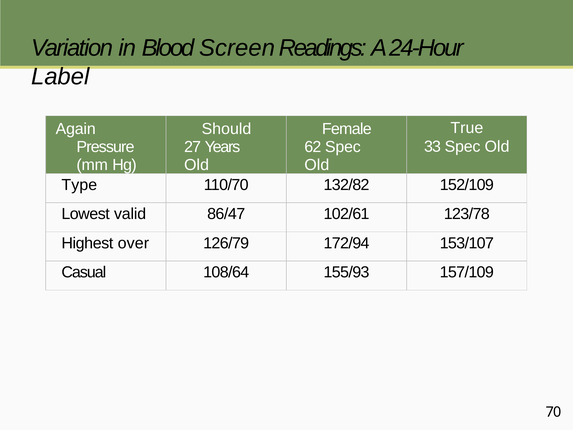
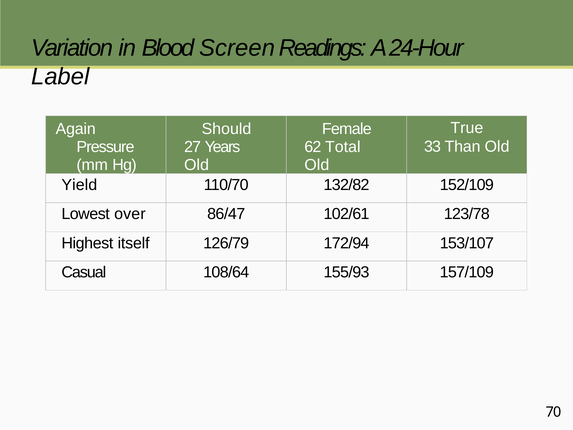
33 Spec: Spec -> Than (463, 146)
62 Spec: Spec -> Total (343, 147)
Type: Type -> Yield (79, 185)
valid: valid -> over (130, 214)
over: over -> itself (134, 243)
